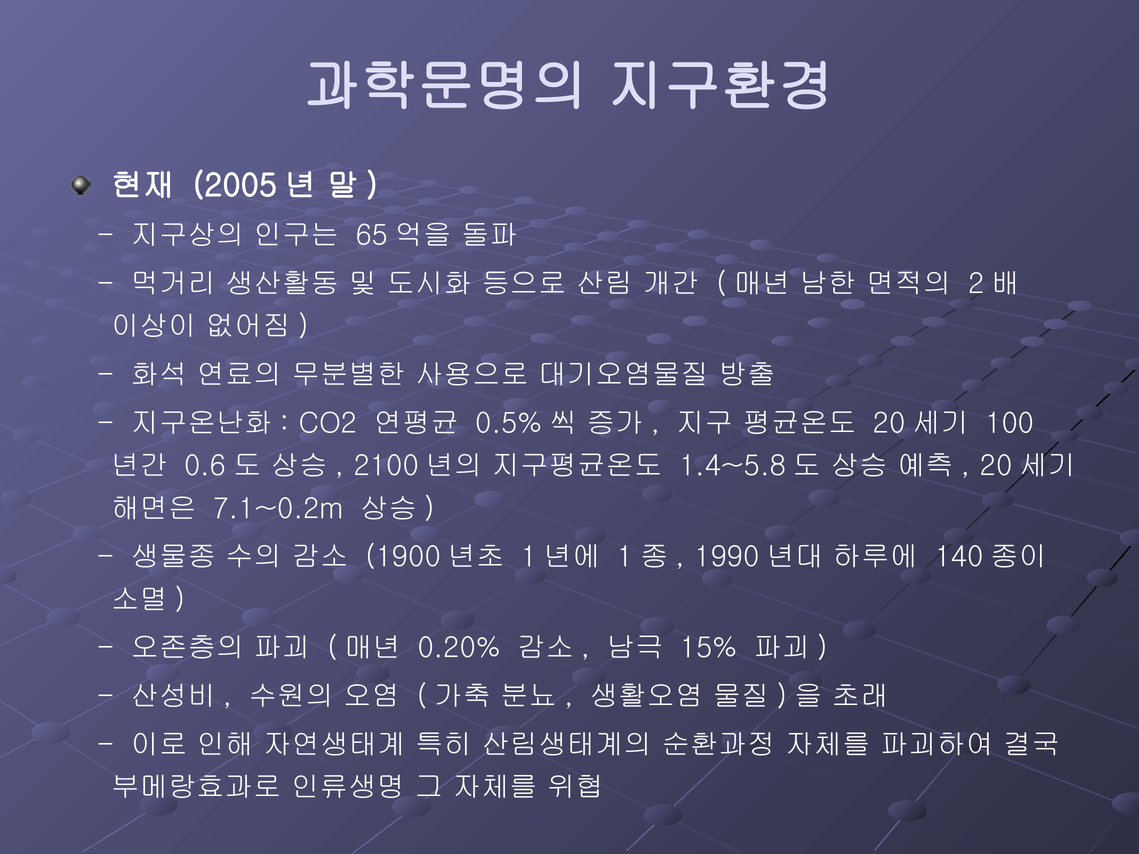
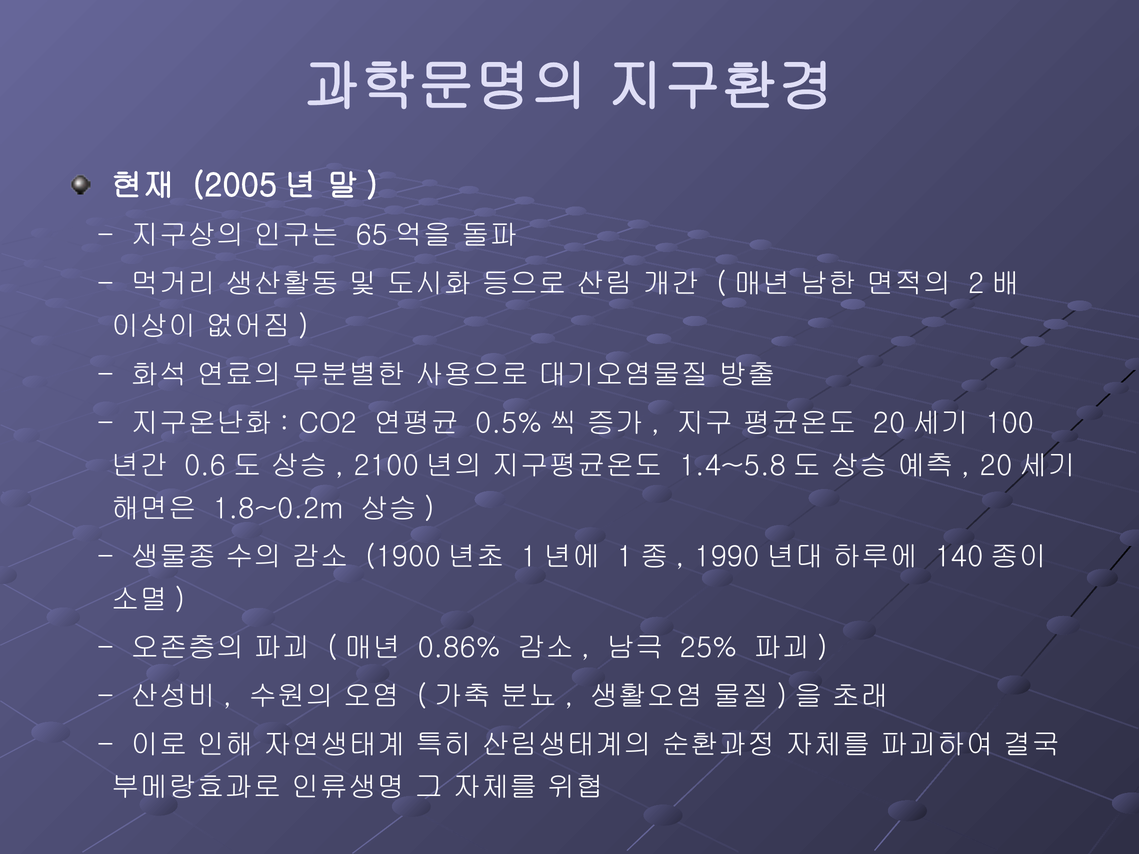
7.1~0.2m: 7.1~0.2m -> 1.8~0.2m (278, 509)
0.20%: 0.20% -> 0.86% (459, 648)
15%: 15% -> 25% (709, 648)
